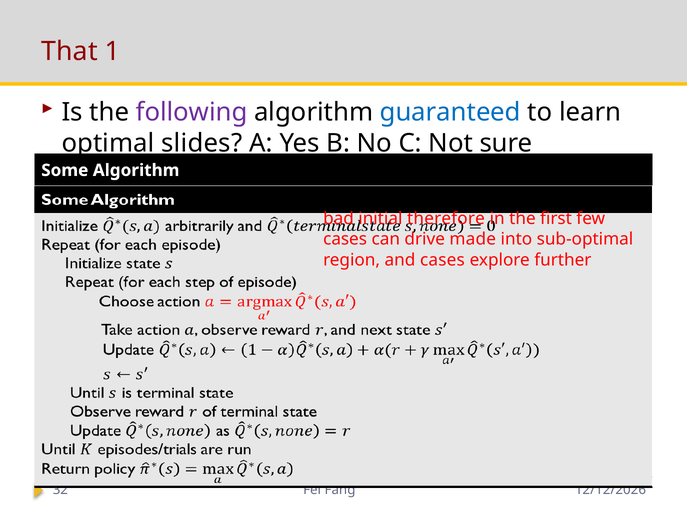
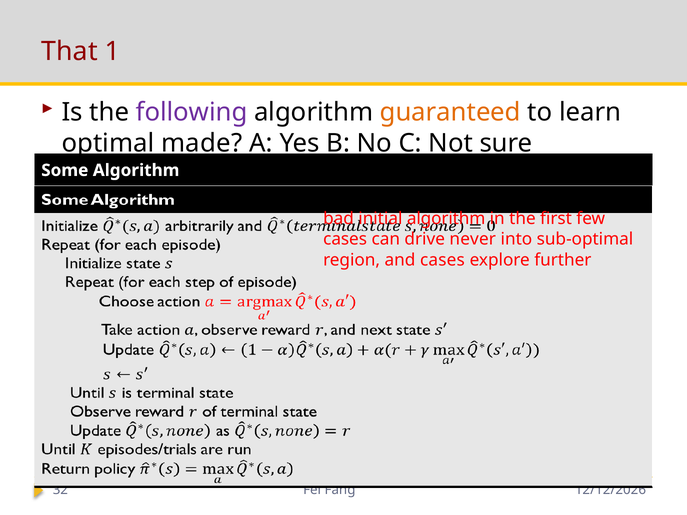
guaranteed colour: blue -> orange (450, 112)
slides: slides -> made (202, 143)
initial therefore: therefore -> algorithm (446, 219)
made: made -> never (473, 239)
